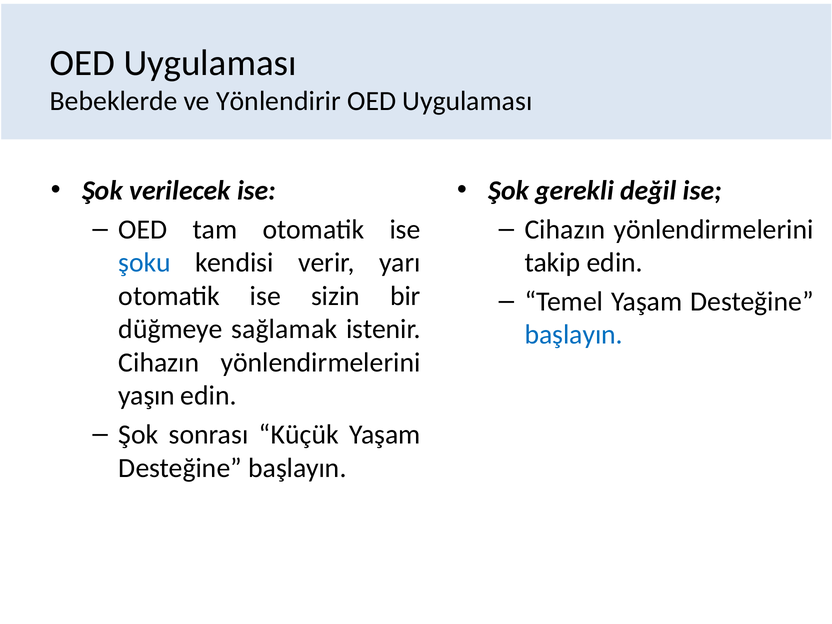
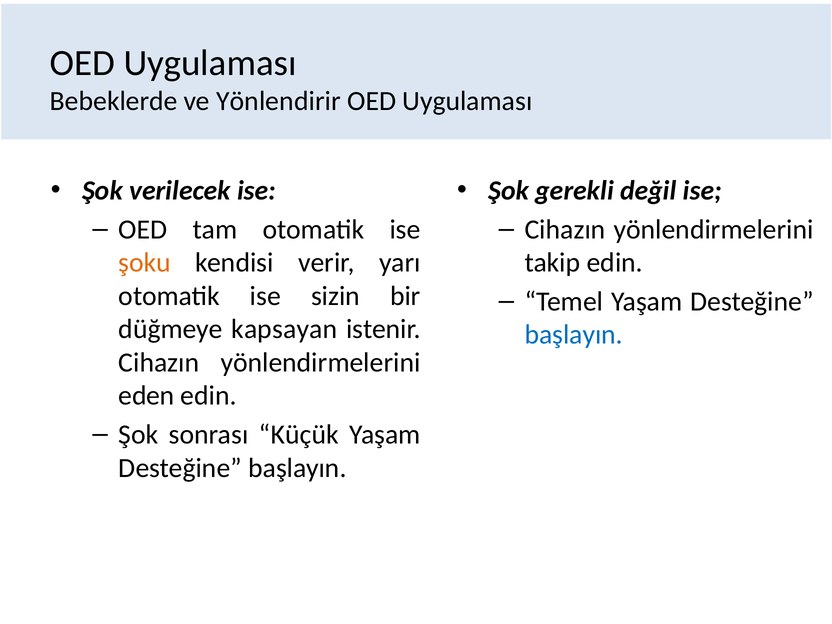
şoku colour: blue -> orange (145, 263)
sağlamak: sağlamak -> kapsayan (284, 329)
yaşın: yaşın -> eden (146, 396)
